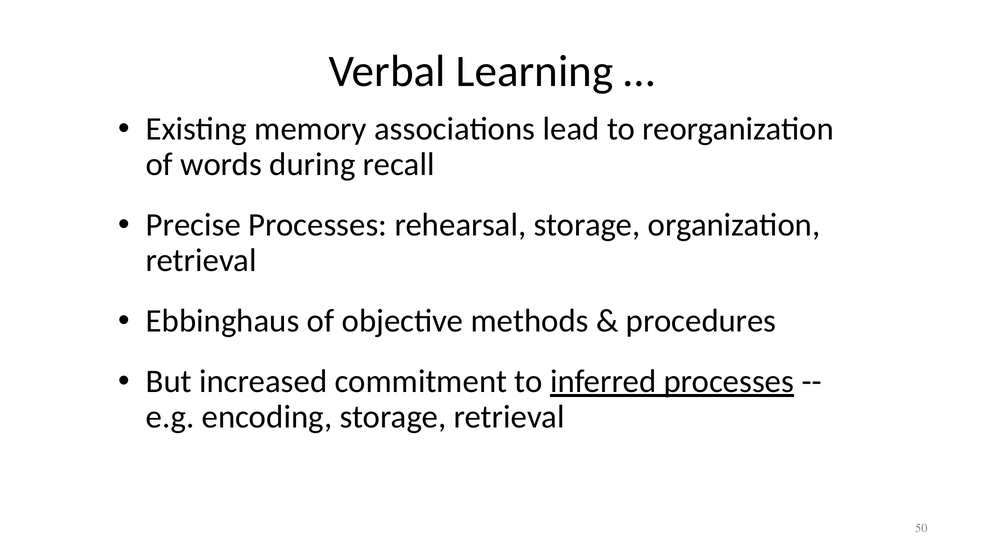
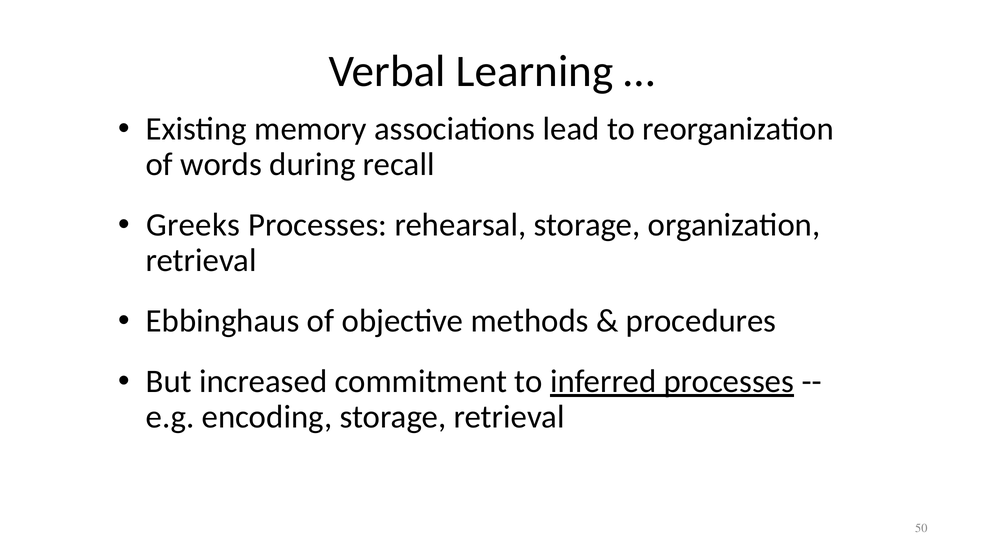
Precise: Precise -> Greeks (193, 225)
